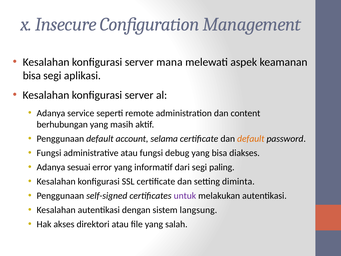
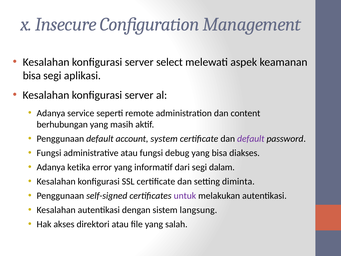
mana: mana -> select (169, 62)
selama: selama -> system (164, 139)
default colour: orange -> purple (251, 139)
sesuai: sesuai -> ketika (79, 167)
paling: paling -> dalam (222, 167)
